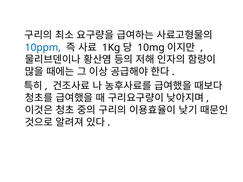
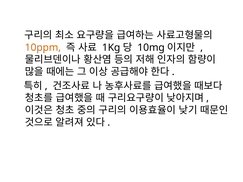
10ppm colour: blue -> orange (43, 48)
